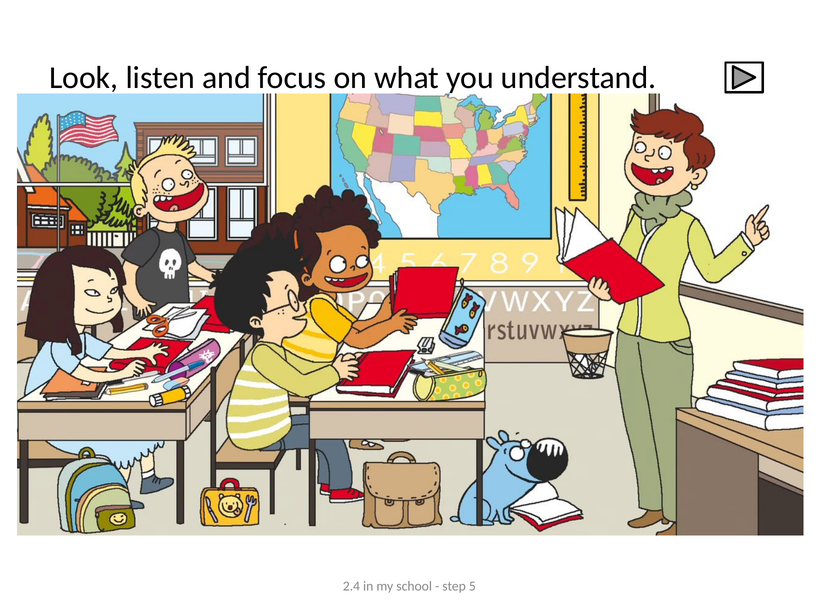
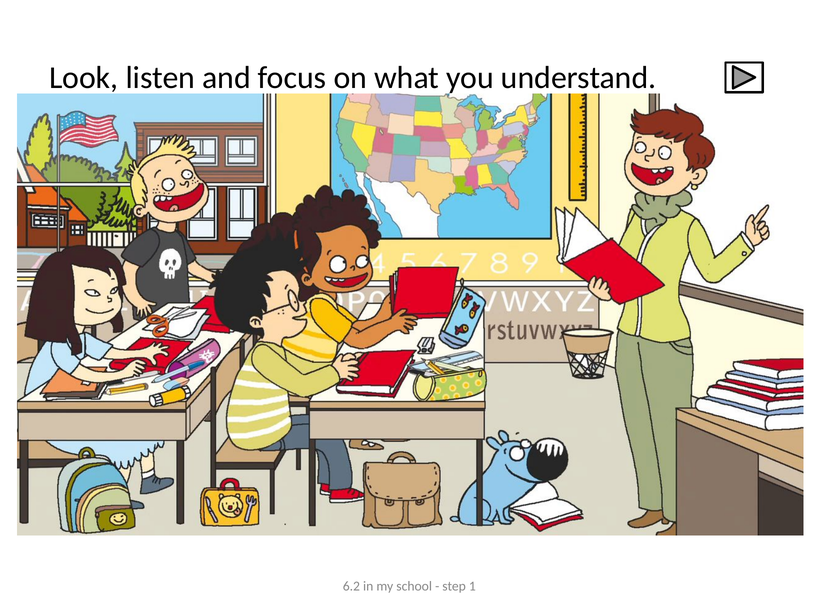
2.4: 2.4 -> 6.2 (351, 586)
5: 5 -> 1 (472, 586)
